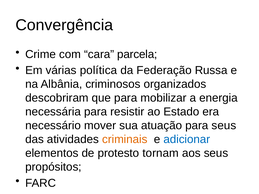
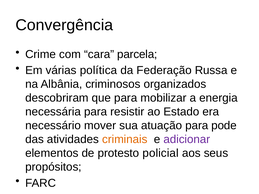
para seus: seus -> pode (224, 126)
adicionar colour: blue -> purple (187, 140)
tornam: tornam -> policial (161, 153)
